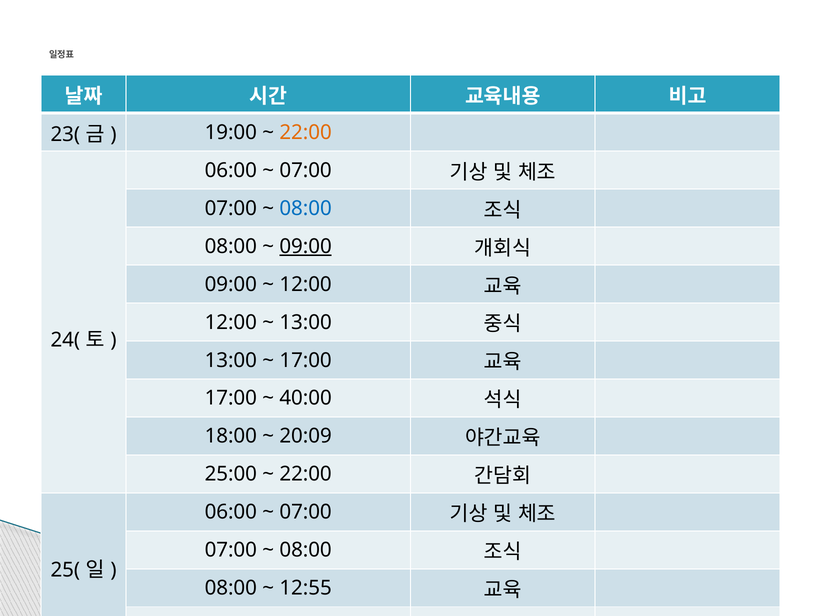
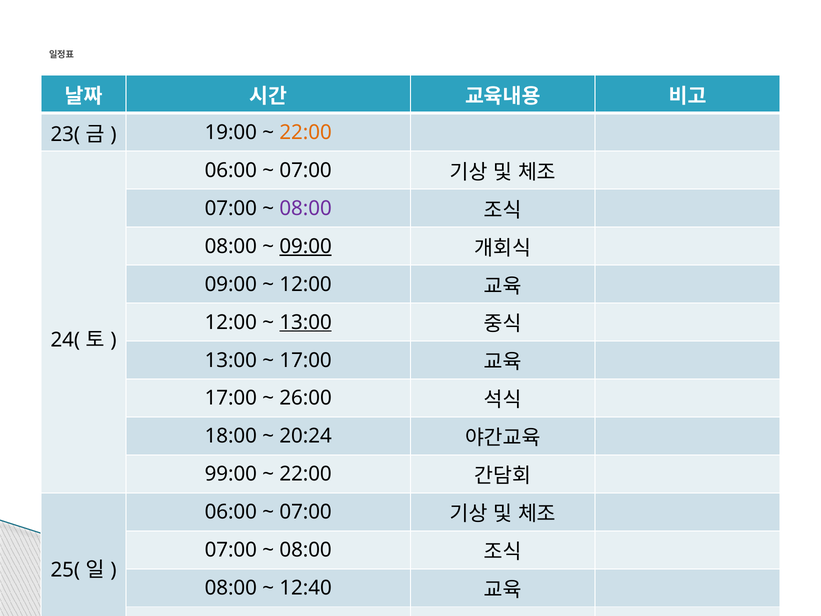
08:00 colour: blue -> purple (306, 208)
13:00 underline: none -> present (306, 322)
40:00: 40:00 -> 26:00 (306, 398)
20:09: 20:09 -> 20:24 (306, 436)
25:00: 25:00 -> 99:00 (231, 474)
12:55: 12:55 -> 12:40 (306, 588)
